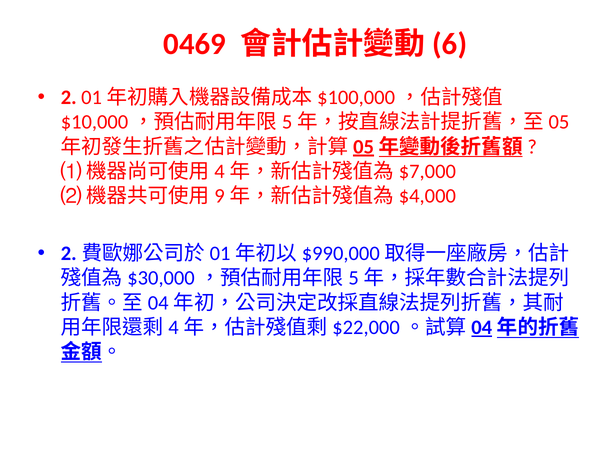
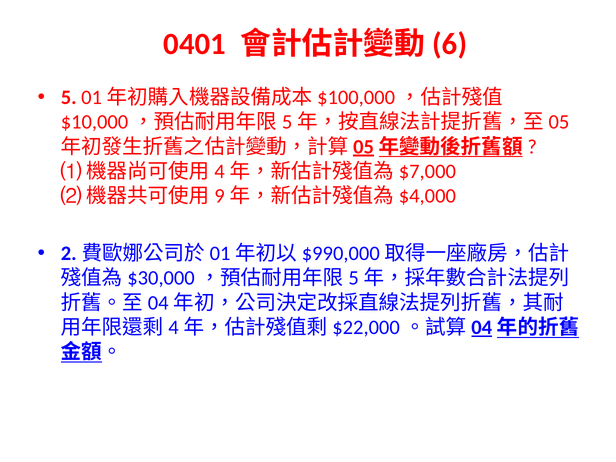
0469: 0469 -> 0401 (195, 44)
2: 2 -> 5 (69, 97)
